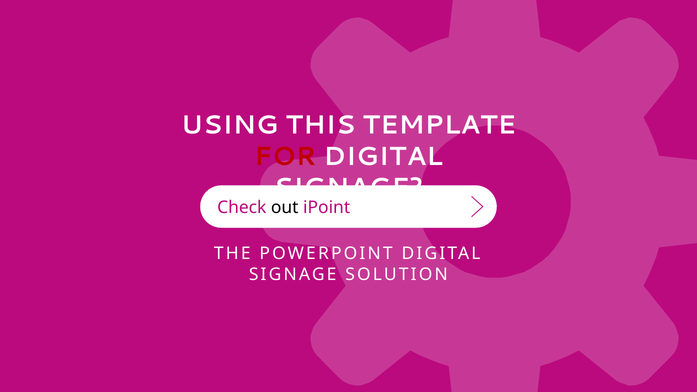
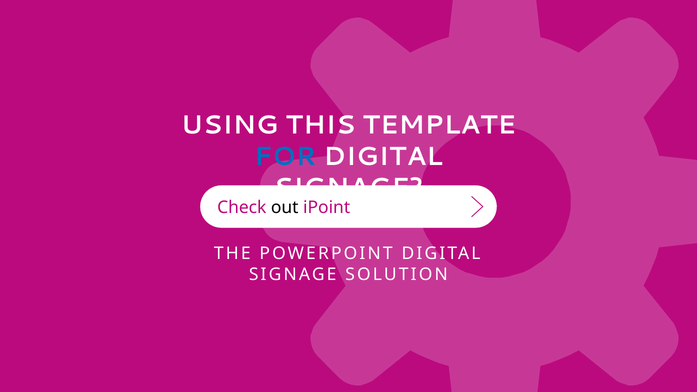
FOR colour: red -> blue (285, 156)
